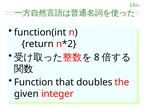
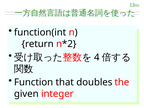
8: 8 -> 4 (97, 57)
